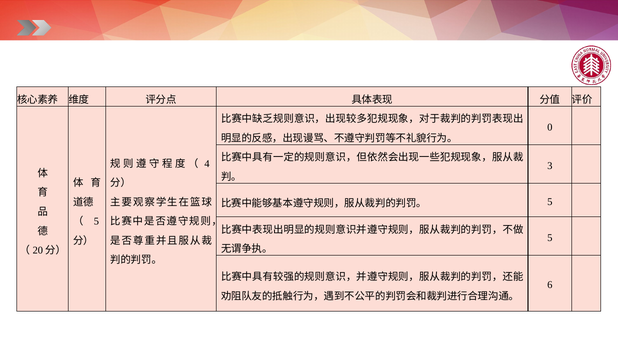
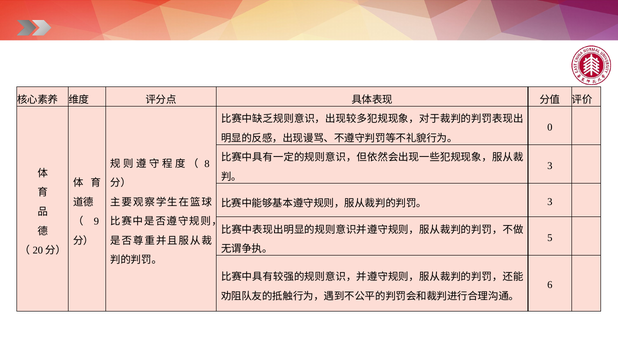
4: 4 -> 8 (207, 163)
5: 5 -> 3 (550, 202)
5: 5 -> 9 (96, 221)
